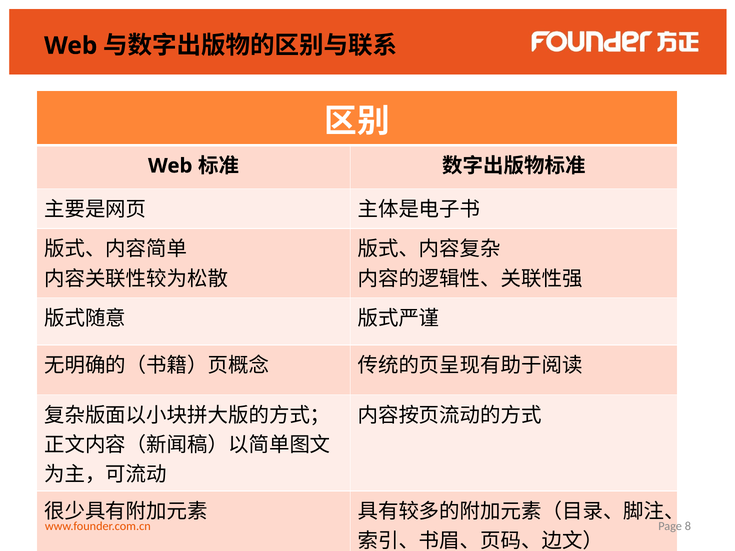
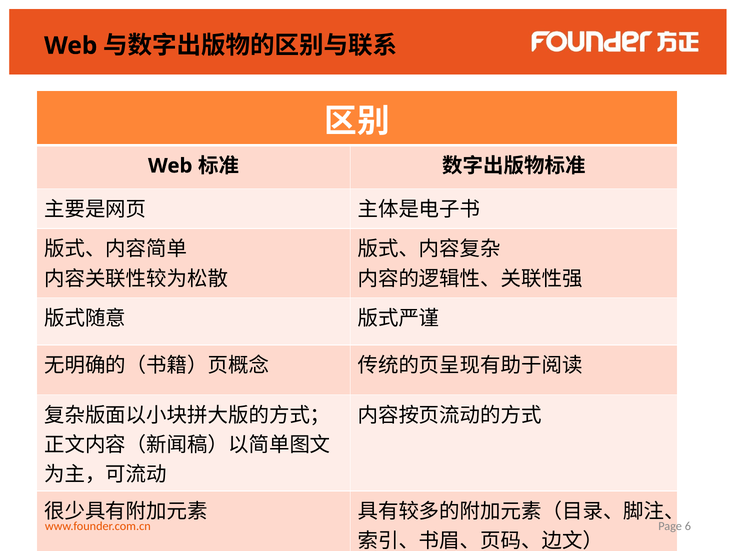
8: 8 -> 6 (688, 526)
